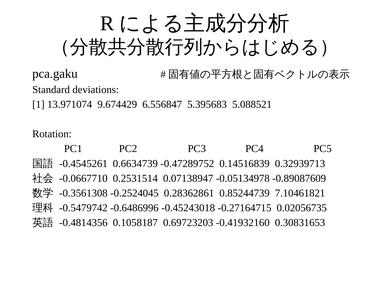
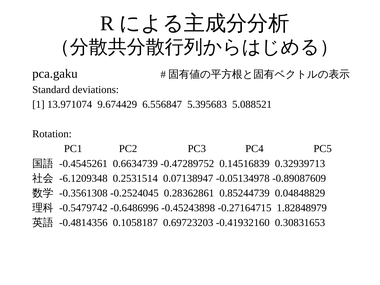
-0.0667710: -0.0667710 -> -6.1209348 (83, 178)
7.10461821: 7.10461821 -> 0.04848829 (300, 193)
-0.45243018: -0.45243018 -> -0.45243898 (188, 208)
0.02056735: 0.02056735 -> 1.82848979 (302, 208)
